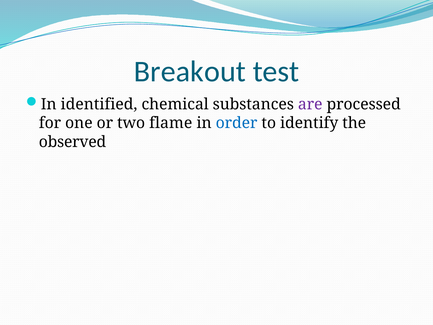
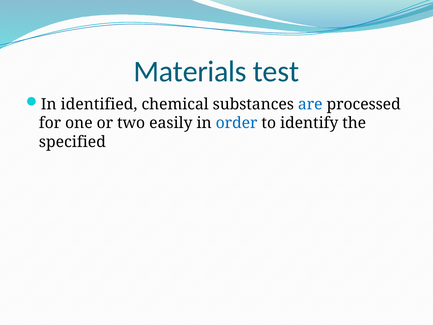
Breakout: Breakout -> Materials (190, 72)
are colour: purple -> blue (310, 104)
flame: flame -> easily (171, 123)
observed: observed -> specified (72, 142)
